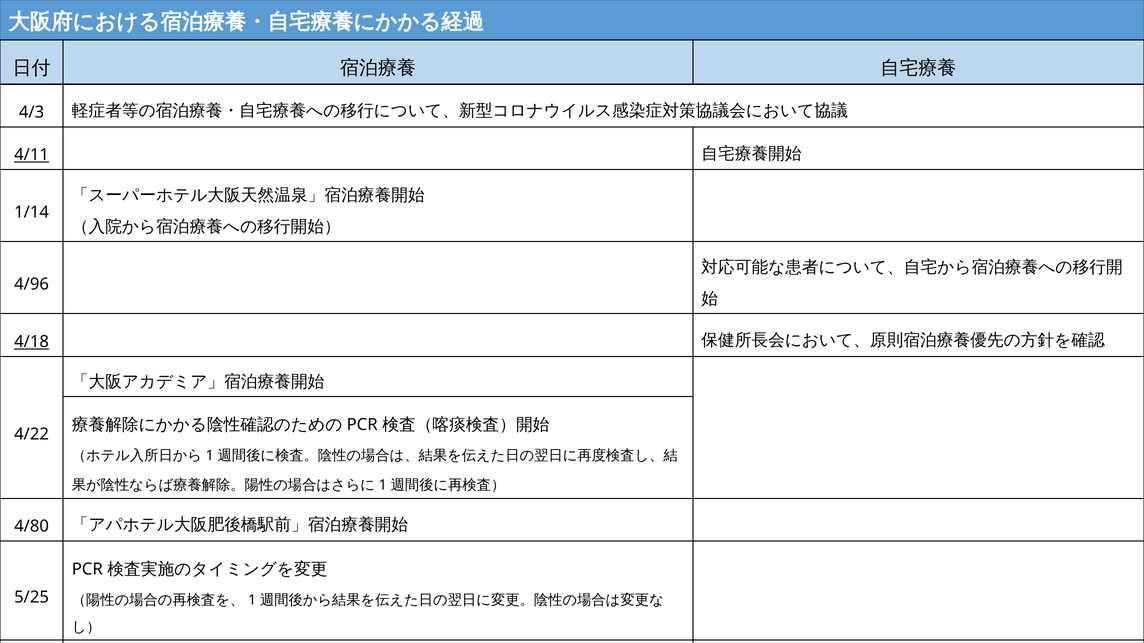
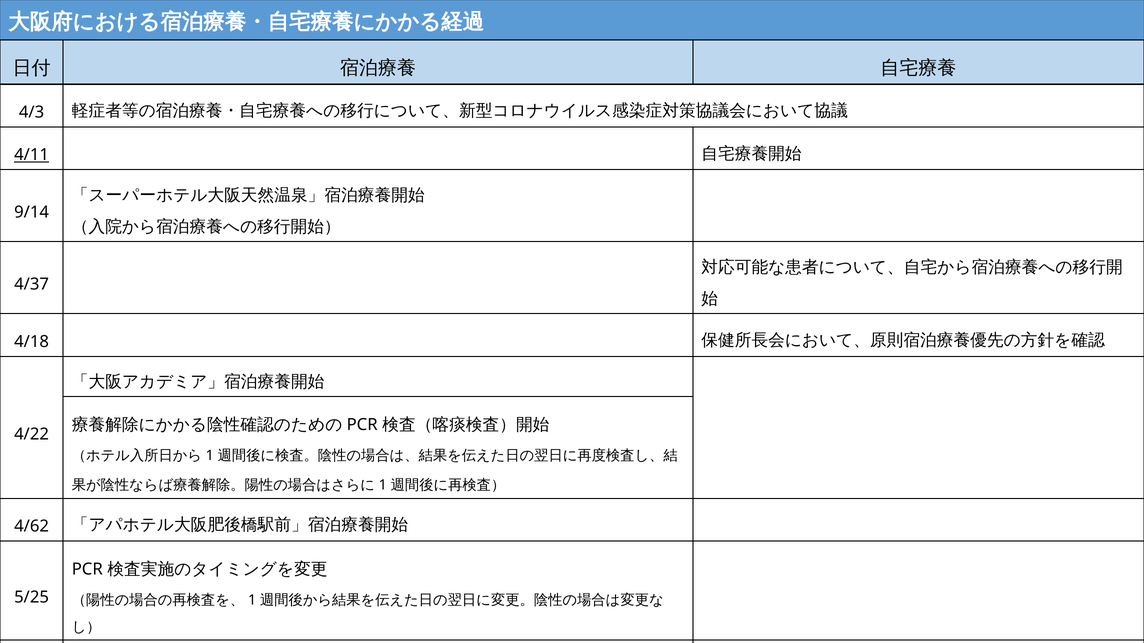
1/14: 1/14 -> 9/14 (32, 212)
4/96: 4/96 -> 4/37 (32, 285)
4/18 underline: present -> none (32, 342)
4/80: 4/80 -> 4/62 (32, 527)
